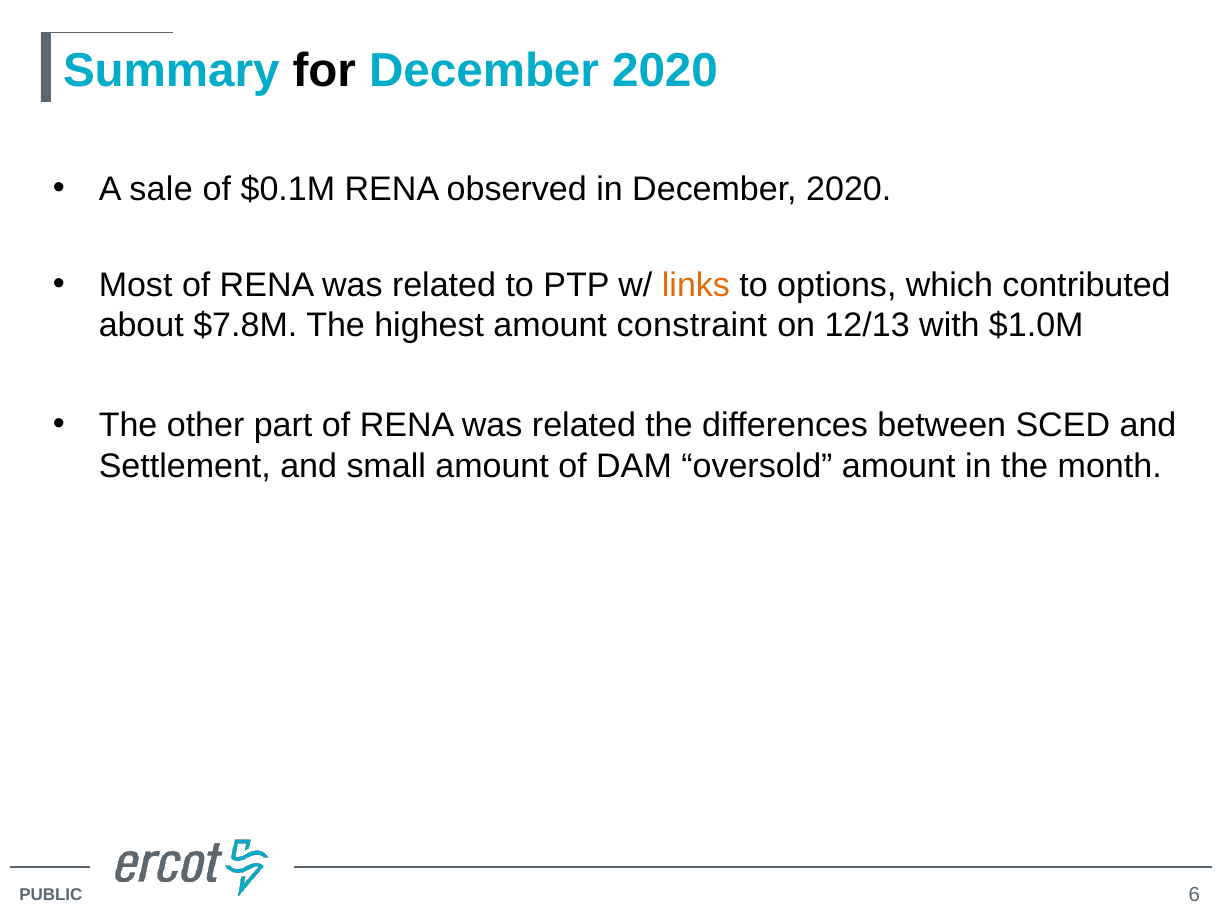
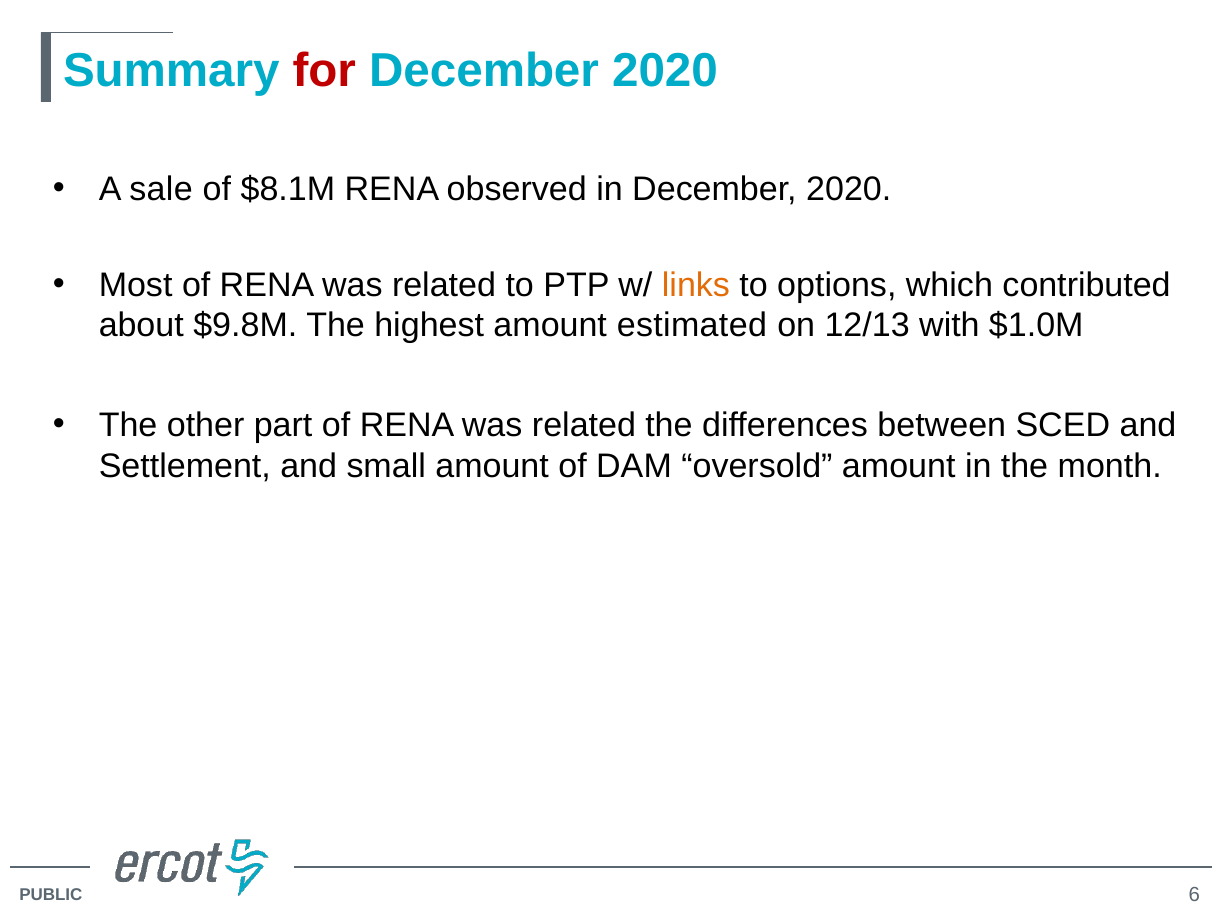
for colour: black -> red (324, 71)
$0.1M: $0.1M -> $8.1M (288, 190)
$7.8M: $7.8M -> $9.8M (245, 326)
constraint: constraint -> estimated (692, 326)
